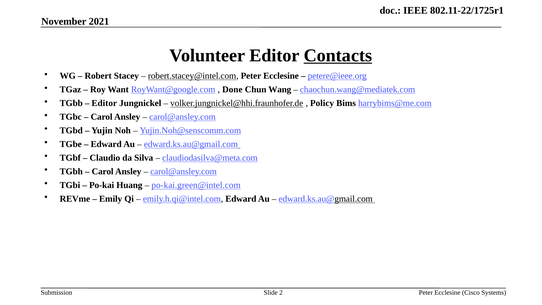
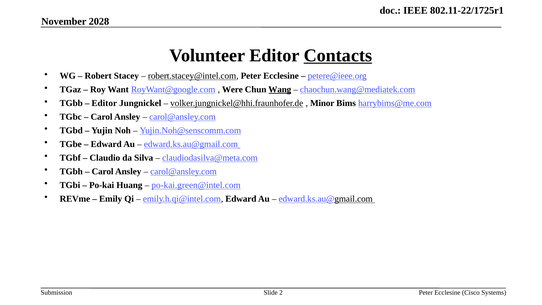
2021: 2021 -> 2028 (99, 22)
Done: Done -> Were (232, 89)
Wang underline: none -> present (280, 89)
Policy: Policy -> Minor (322, 103)
